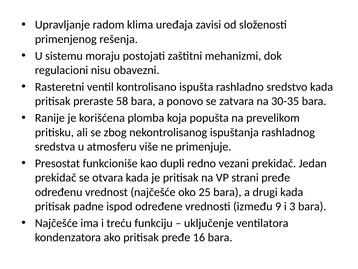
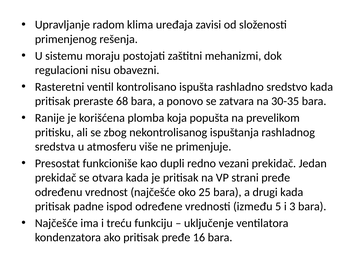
58: 58 -> 68 (122, 101)
9: 9 -> 5 (278, 206)
